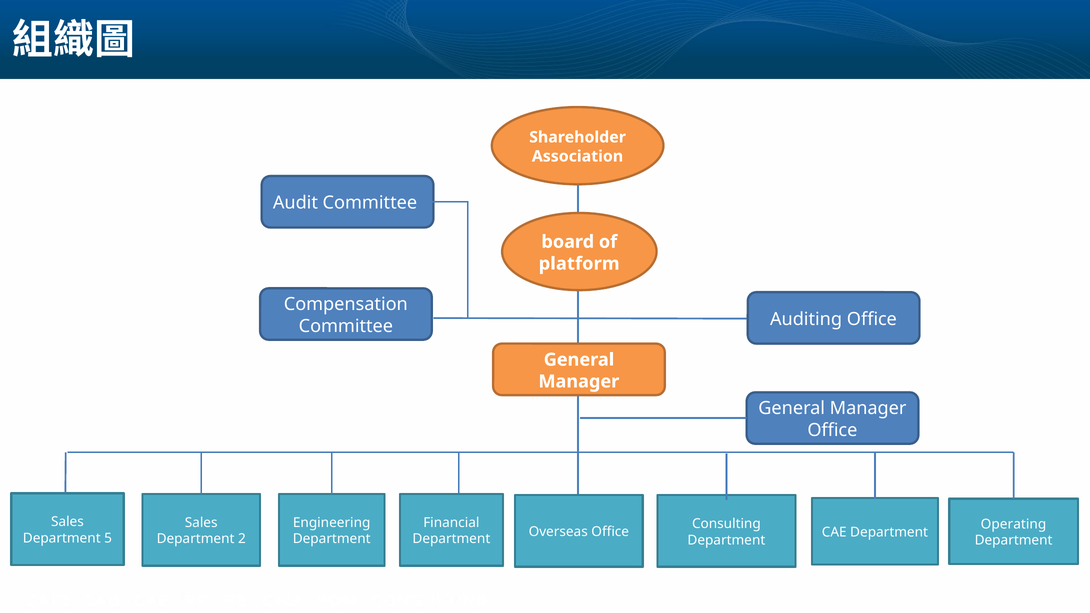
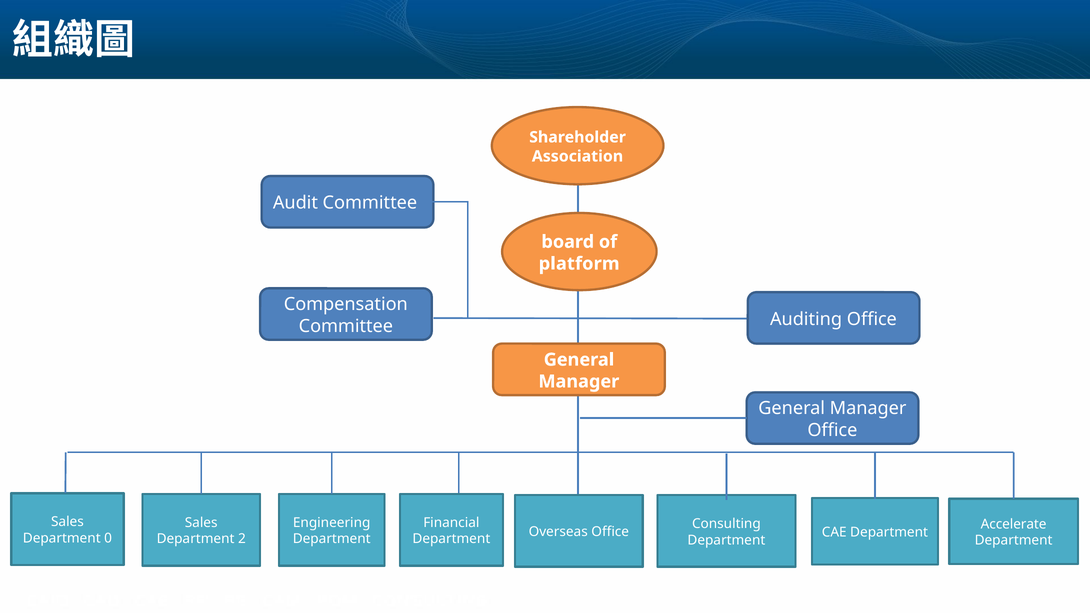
Operating: Operating -> Accelerate (1014, 524)
5: 5 -> 0 (108, 538)
